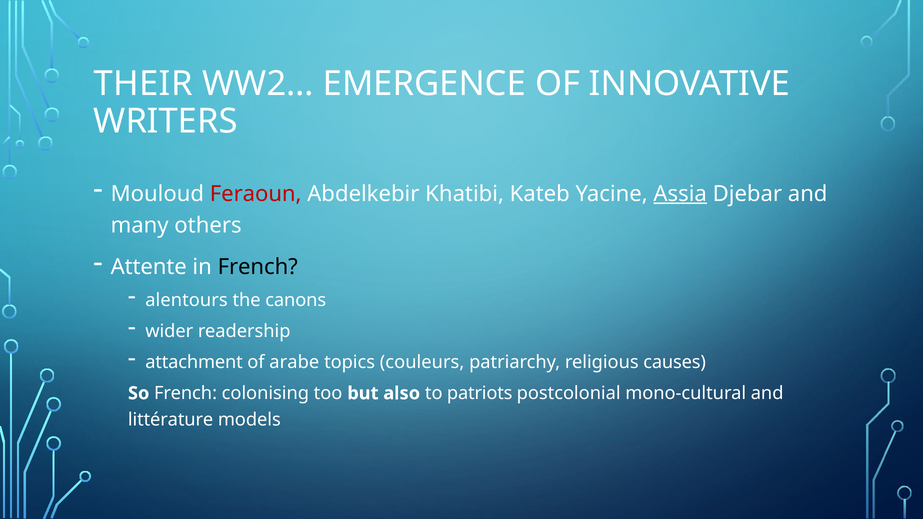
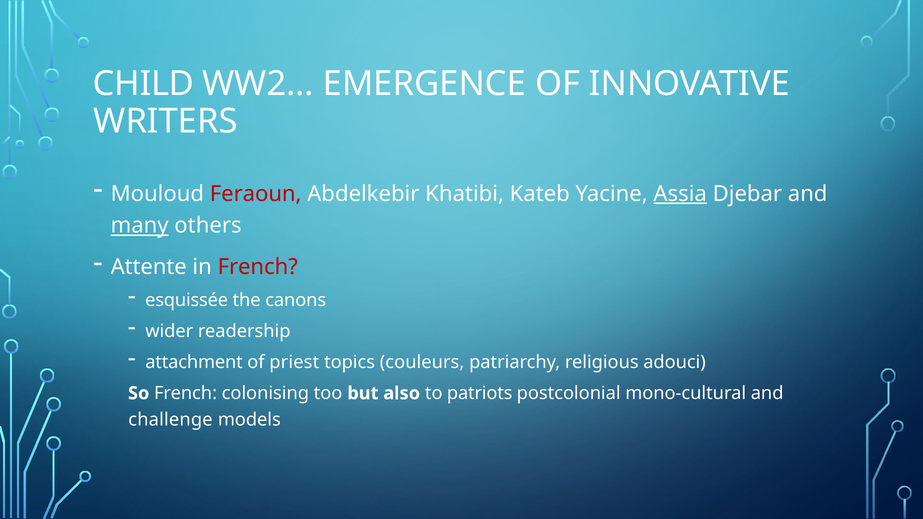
THEIR: THEIR -> CHILD (143, 84)
many underline: none -> present (140, 226)
French colour: black -> red (258, 267)
alentours: alentours -> esquissée (187, 300)
arabe: arabe -> priest (294, 362)
causes: causes -> adouci (675, 362)
littérature: littérature -> challenge (170, 420)
